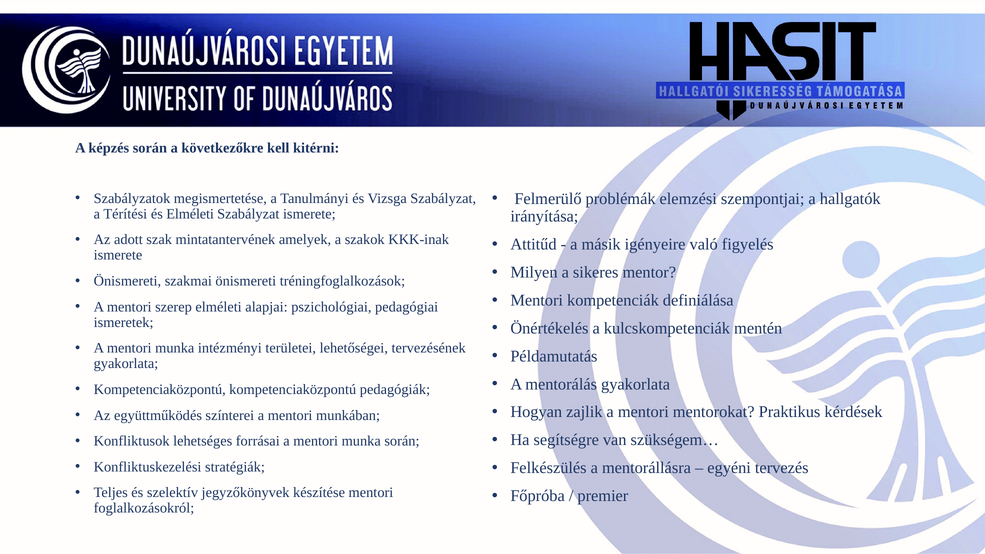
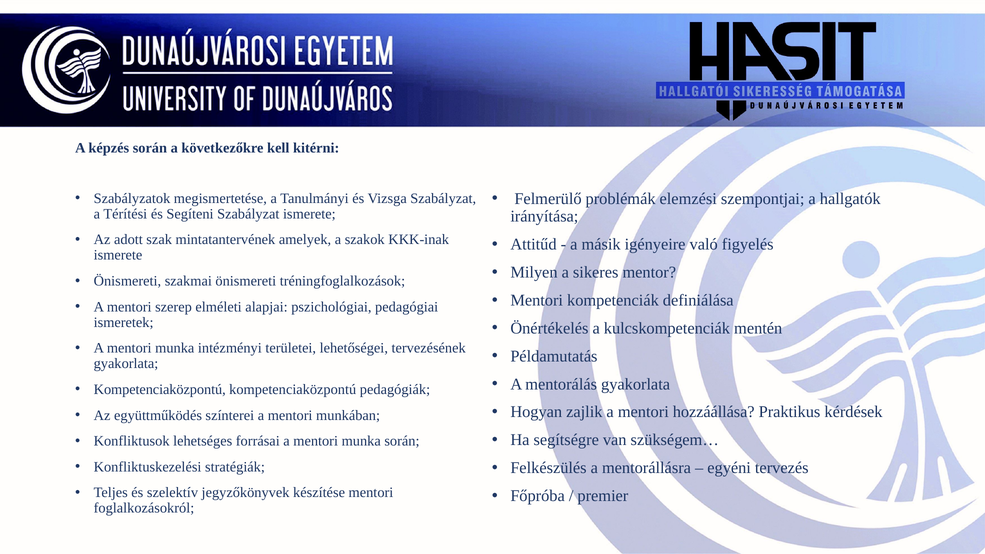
és Elméleti: Elméleti -> Segíteni (190, 214)
mentorokat: mentorokat -> hozzáállása (714, 412)
